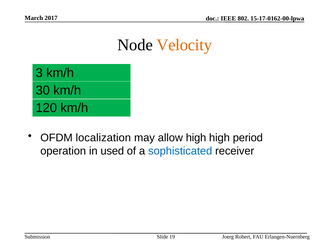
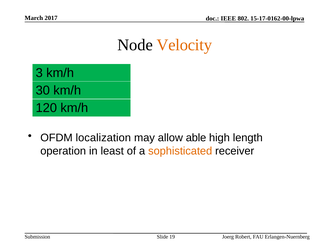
allow high: high -> able (196, 138)
period: period -> length (248, 138)
used: used -> least (112, 151)
sophisticated colour: blue -> orange (180, 151)
